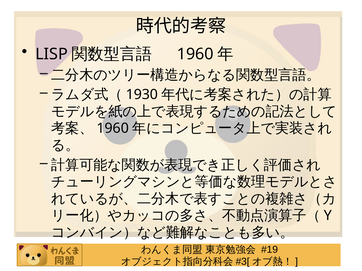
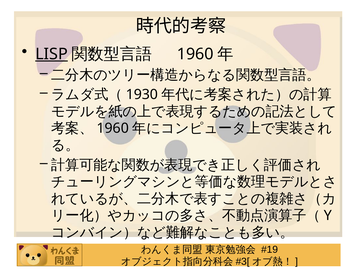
LISP underline: none -> present (52, 54)
